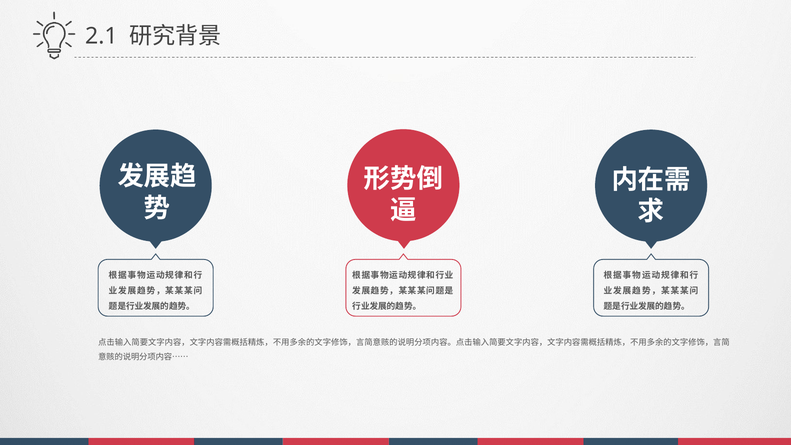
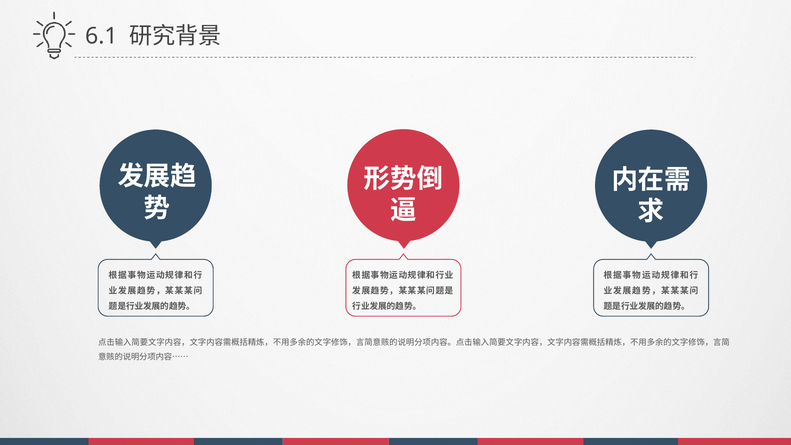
2.1: 2.1 -> 6.1 (101, 36)
